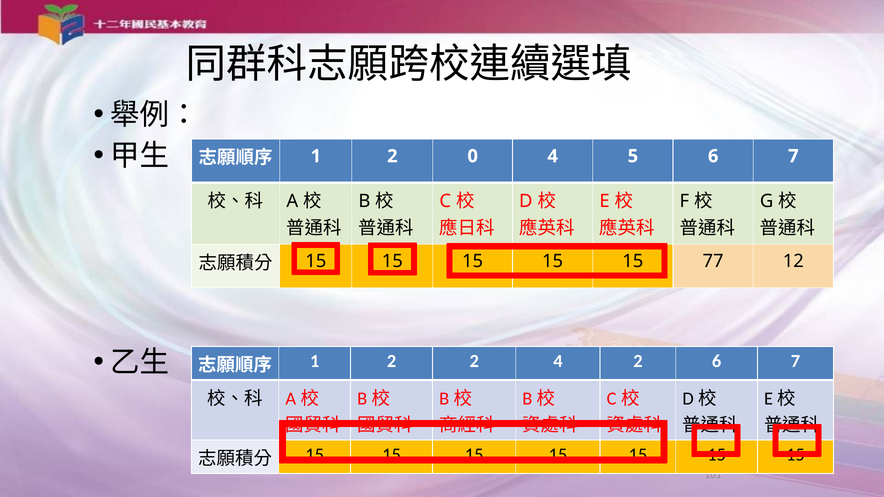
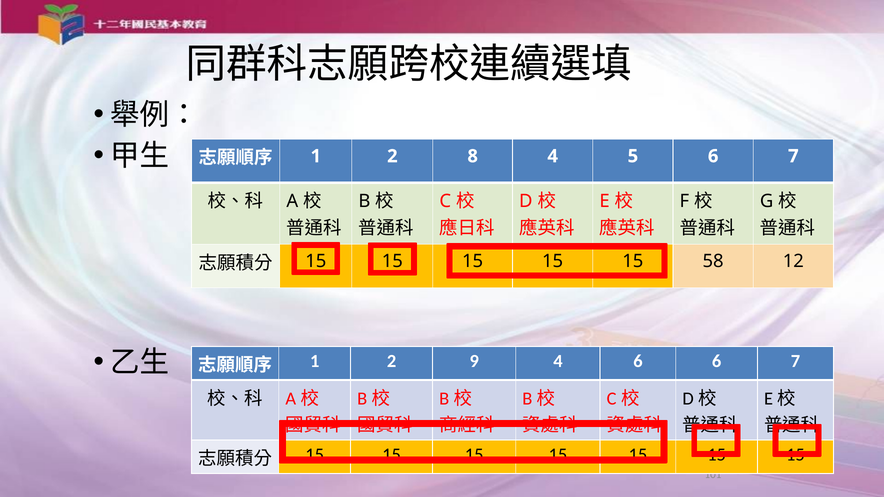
0: 0 -> 8 (473, 156)
77: 77 -> 58 (713, 261)
2 2: 2 -> 9 (474, 362)
4 2: 2 -> 6 (638, 362)
